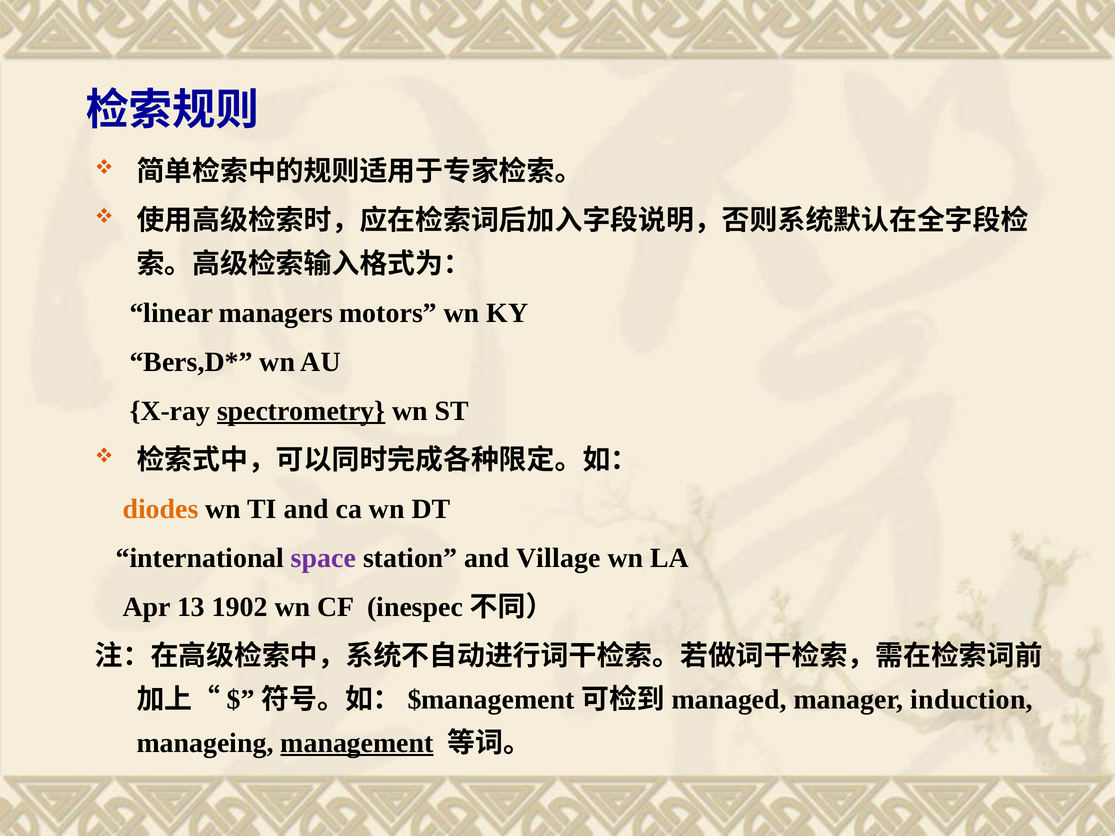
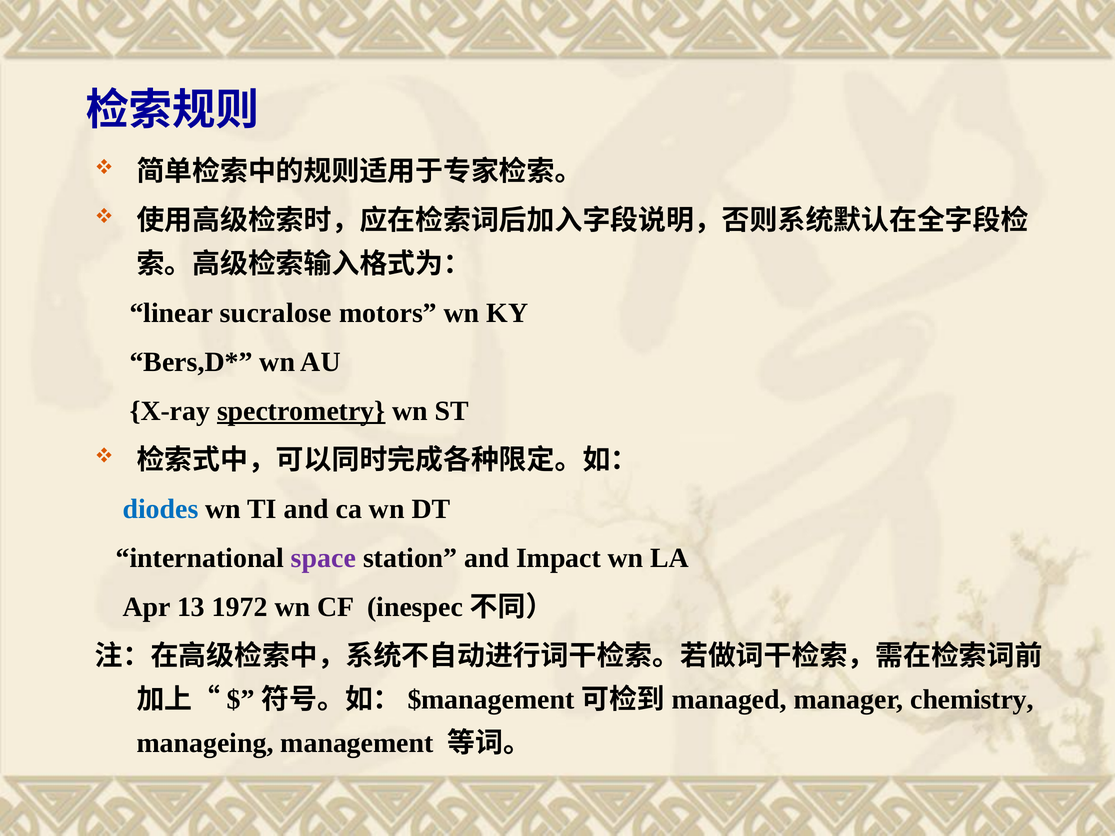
managers: managers -> sucralose (276, 313)
diodes colour: orange -> blue (161, 509)
Village: Village -> Impact (559, 558)
1902: 1902 -> 1972 (240, 607)
induction: induction -> chemistry (972, 700)
management underline: present -> none (357, 743)
